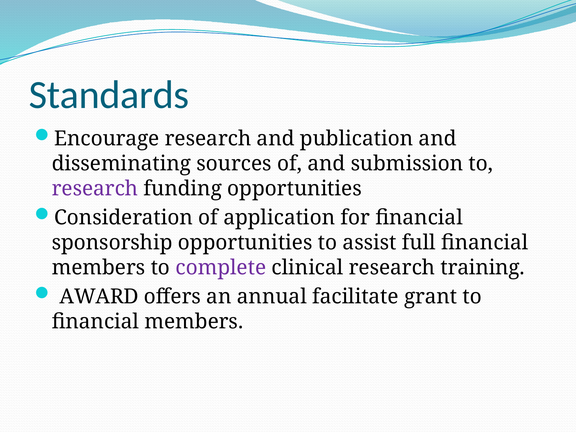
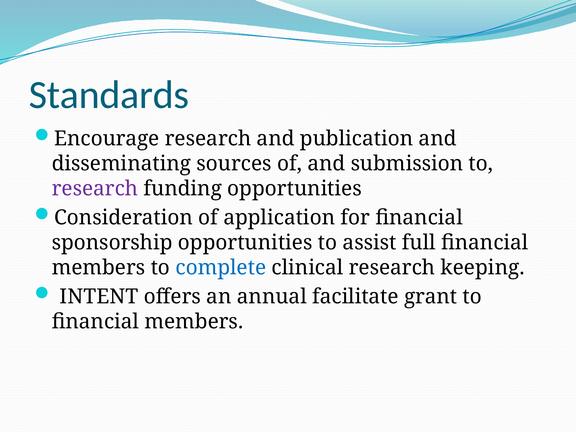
complete colour: purple -> blue (221, 268)
training: training -> keeping (483, 268)
AWARD: AWARD -> INTENT (99, 297)
